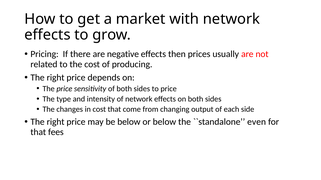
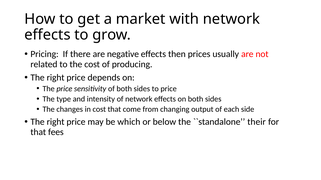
be below: below -> which (129, 122)
even: even -> their (257, 122)
